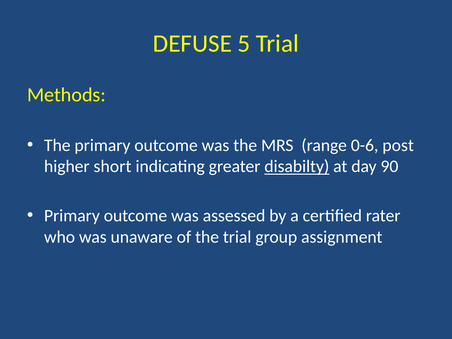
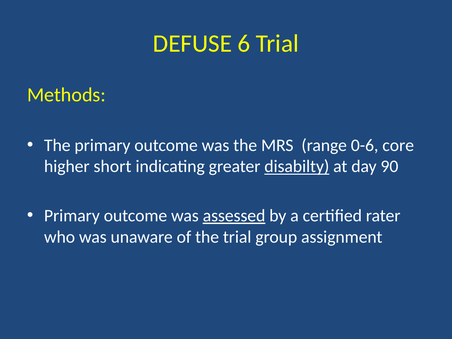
5: 5 -> 6 (244, 44)
post: post -> core (398, 145)
assessed underline: none -> present (234, 216)
